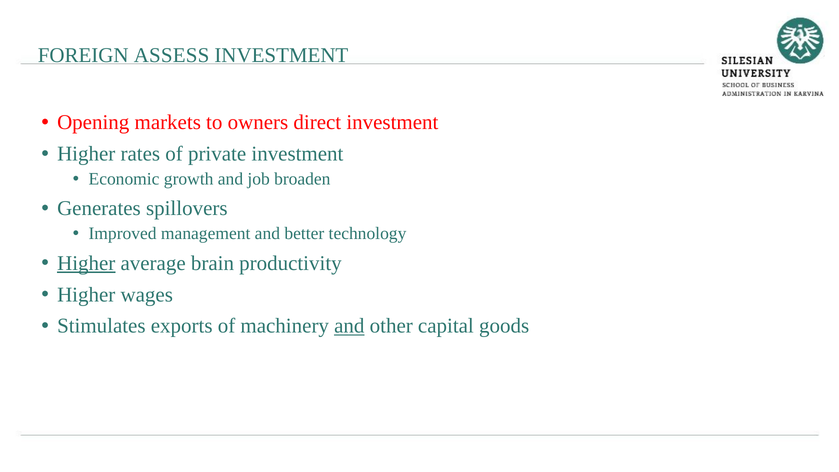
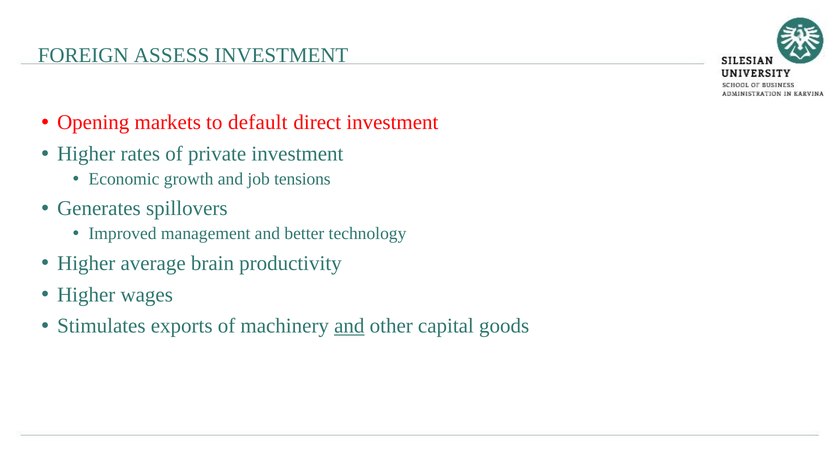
owners: owners -> default (258, 123)
broaden: broaden -> tensions (302, 179)
Higher underline: present -> none (86, 263)
